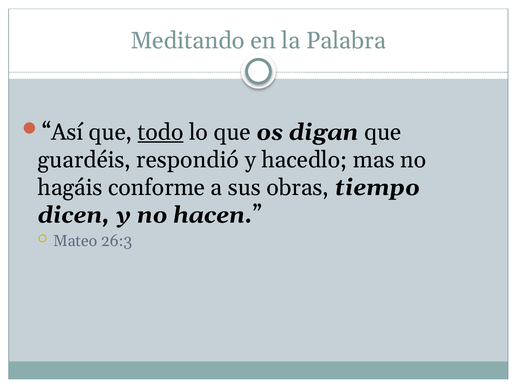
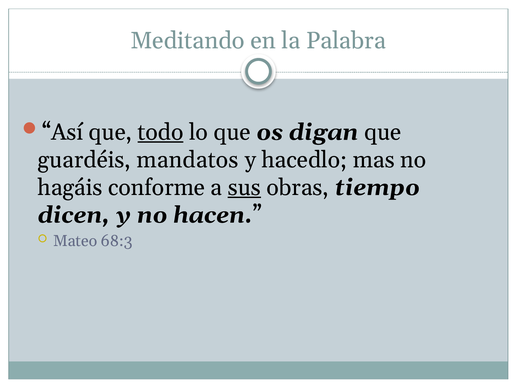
respondió: respondió -> mandatos (188, 160)
sus underline: none -> present (244, 187)
26:3: 26:3 -> 68:3 (117, 241)
